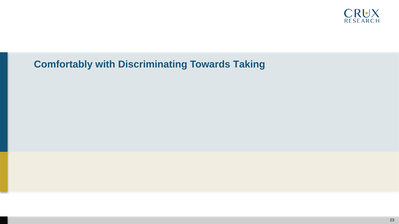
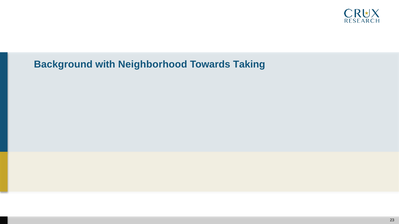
Comfortably: Comfortably -> Background (63, 64)
Discriminating: Discriminating -> Neighborhood (153, 64)
